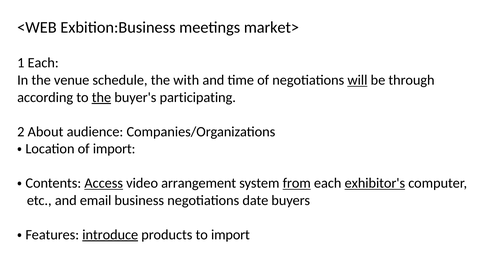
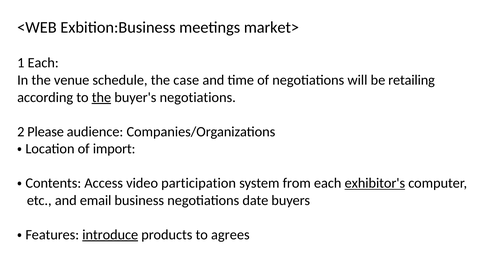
with: with -> case (186, 80)
will underline: present -> none (357, 80)
through: through -> retailing (412, 80)
buyer's participating: participating -> negotiations (198, 97)
About: About -> Please (46, 131)
Access underline: present -> none (104, 183)
arrangement: arrangement -> participation (199, 183)
from underline: present -> none (297, 183)
to import: import -> agrees (230, 234)
